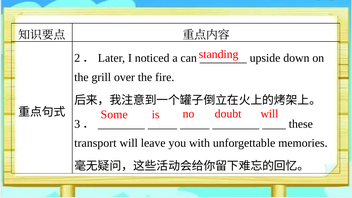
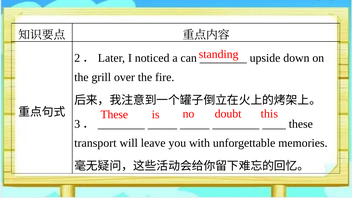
Some: Some -> These (114, 115)
doubt will: will -> this (269, 114)
